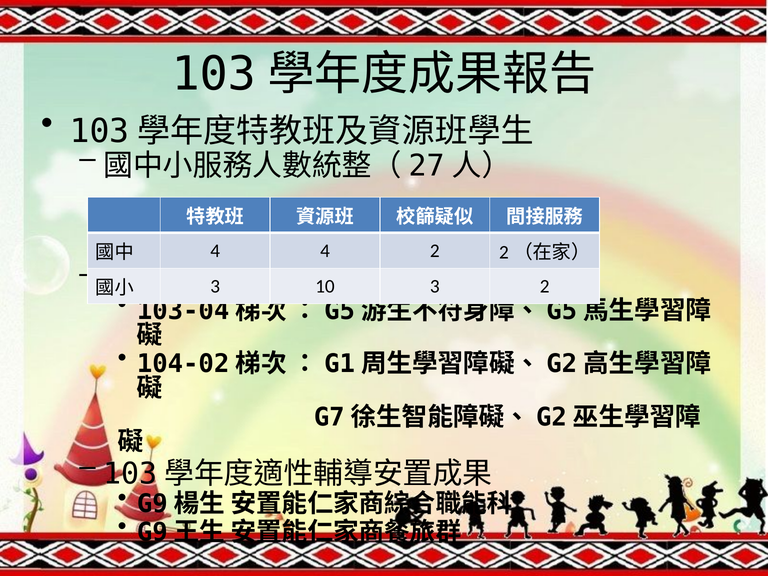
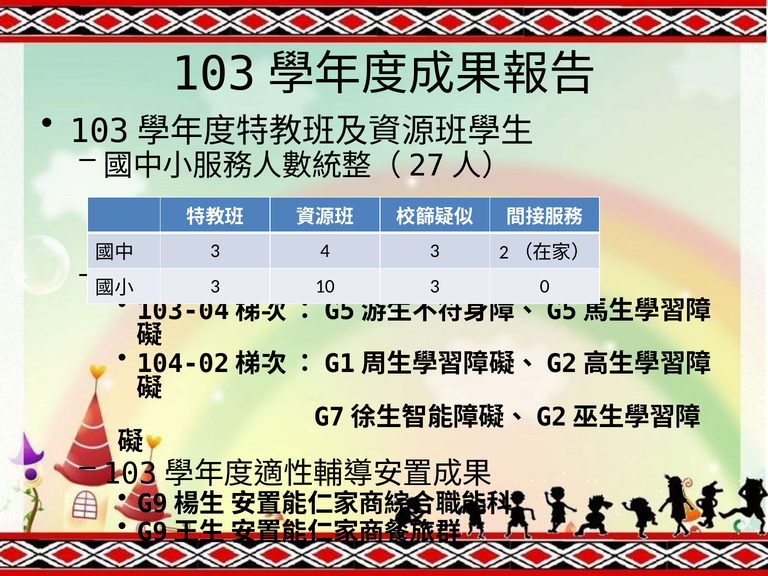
4: 4 -> 3 (215, 251)
4 2: 2 -> 3 (435, 251)
2: 2 -> 0 (545, 286)
